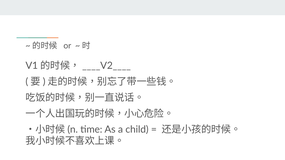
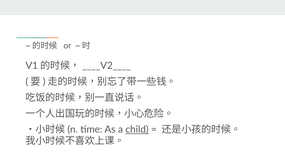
child underline: none -> present (137, 130)
